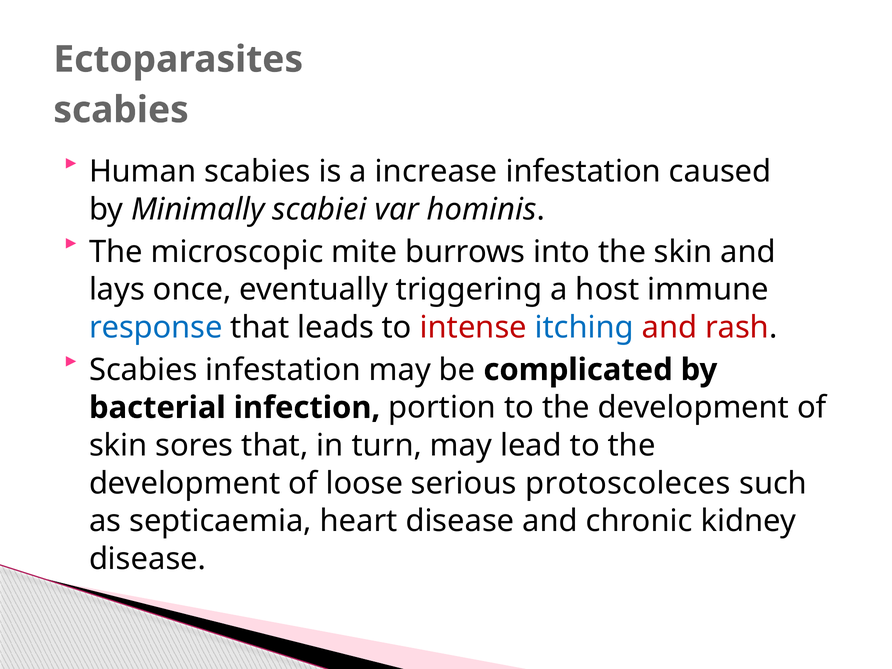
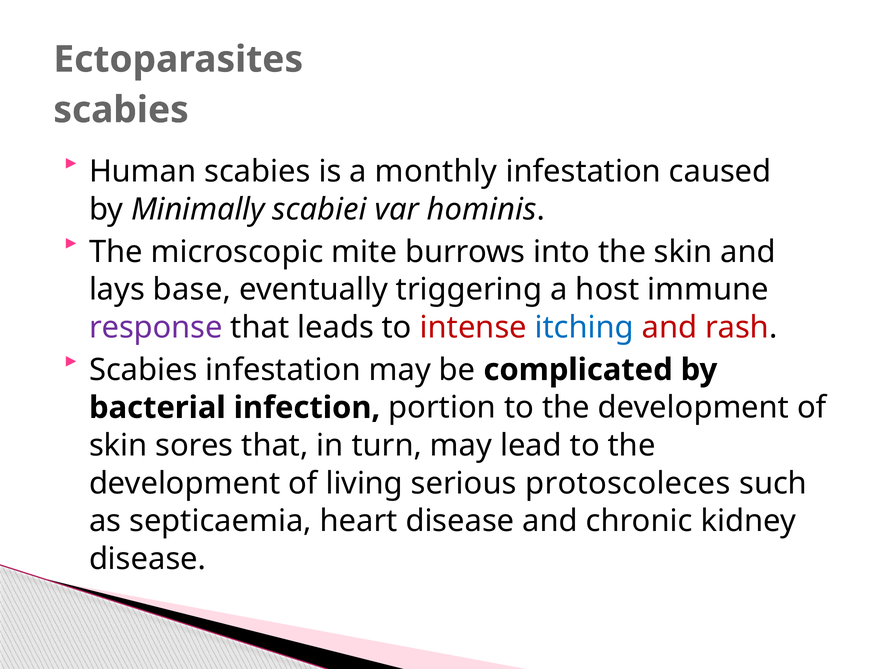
increase: increase -> monthly (436, 172)
once: once -> base (192, 290)
response colour: blue -> purple (156, 328)
loose: loose -> living (364, 483)
